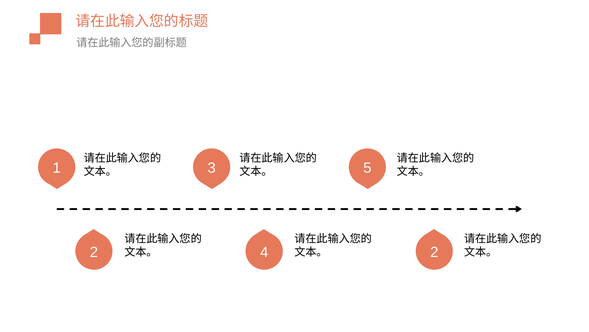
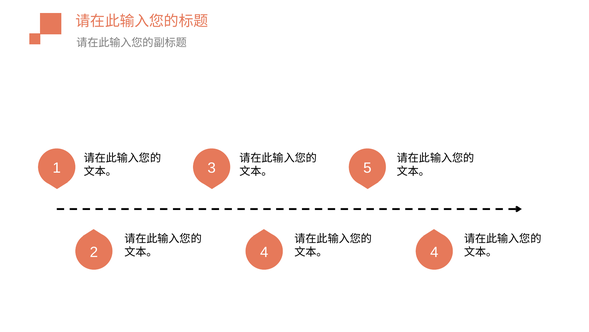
2 2: 2 -> 4 (434, 252)
